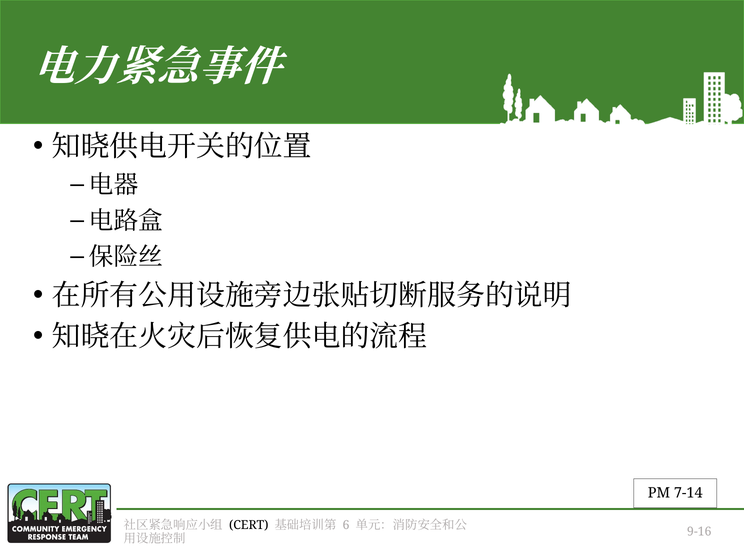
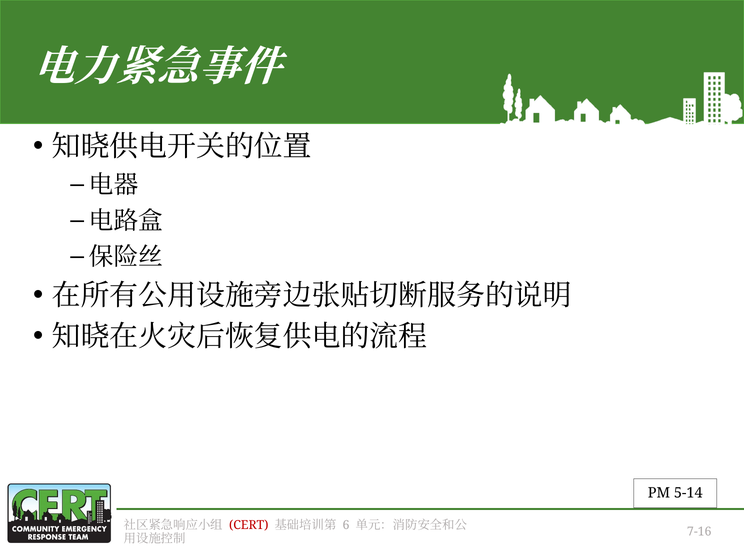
7-14: 7-14 -> 5-14 (688, 493)
CERT colour: black -> red (249, 525)
9-16: 9-16 -> 7-16 (699, 532)
